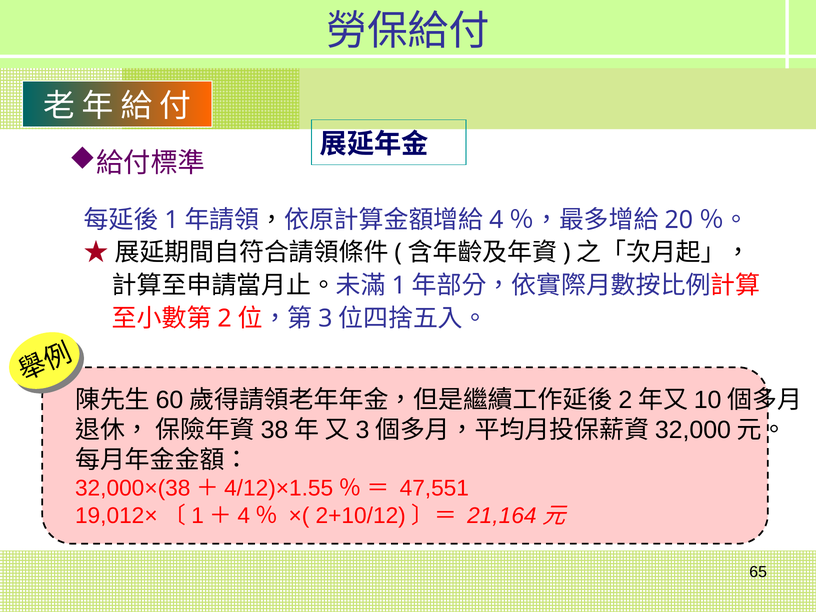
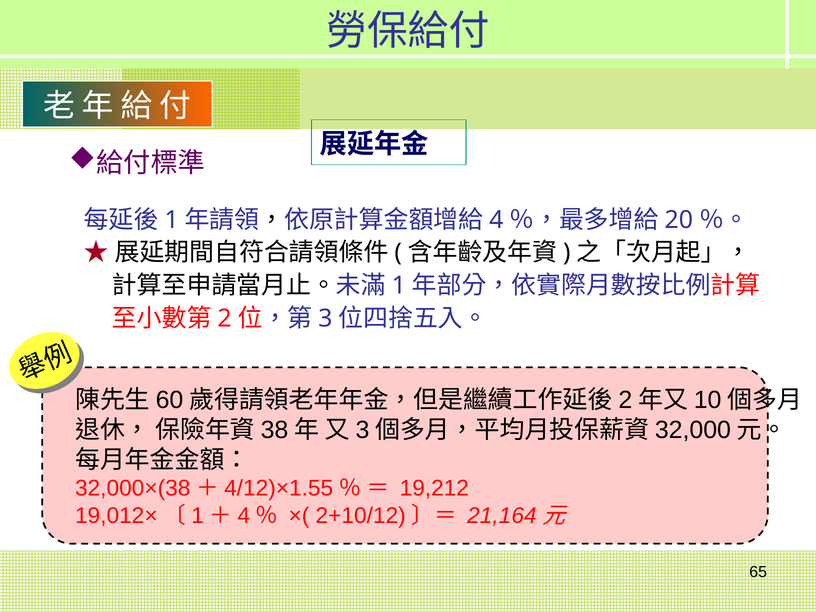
47,551: 47,551 -> 19,212 (434, 488)
